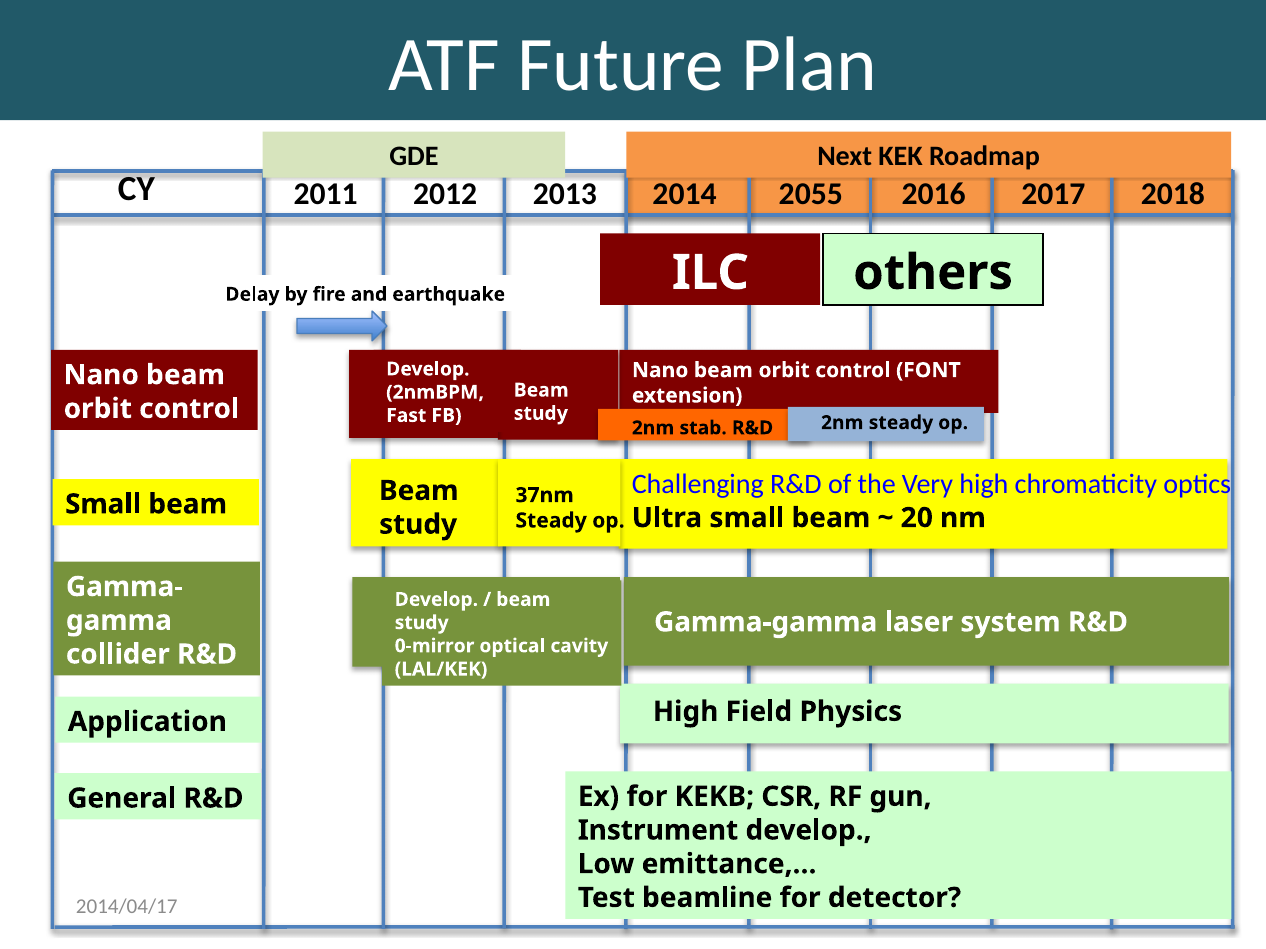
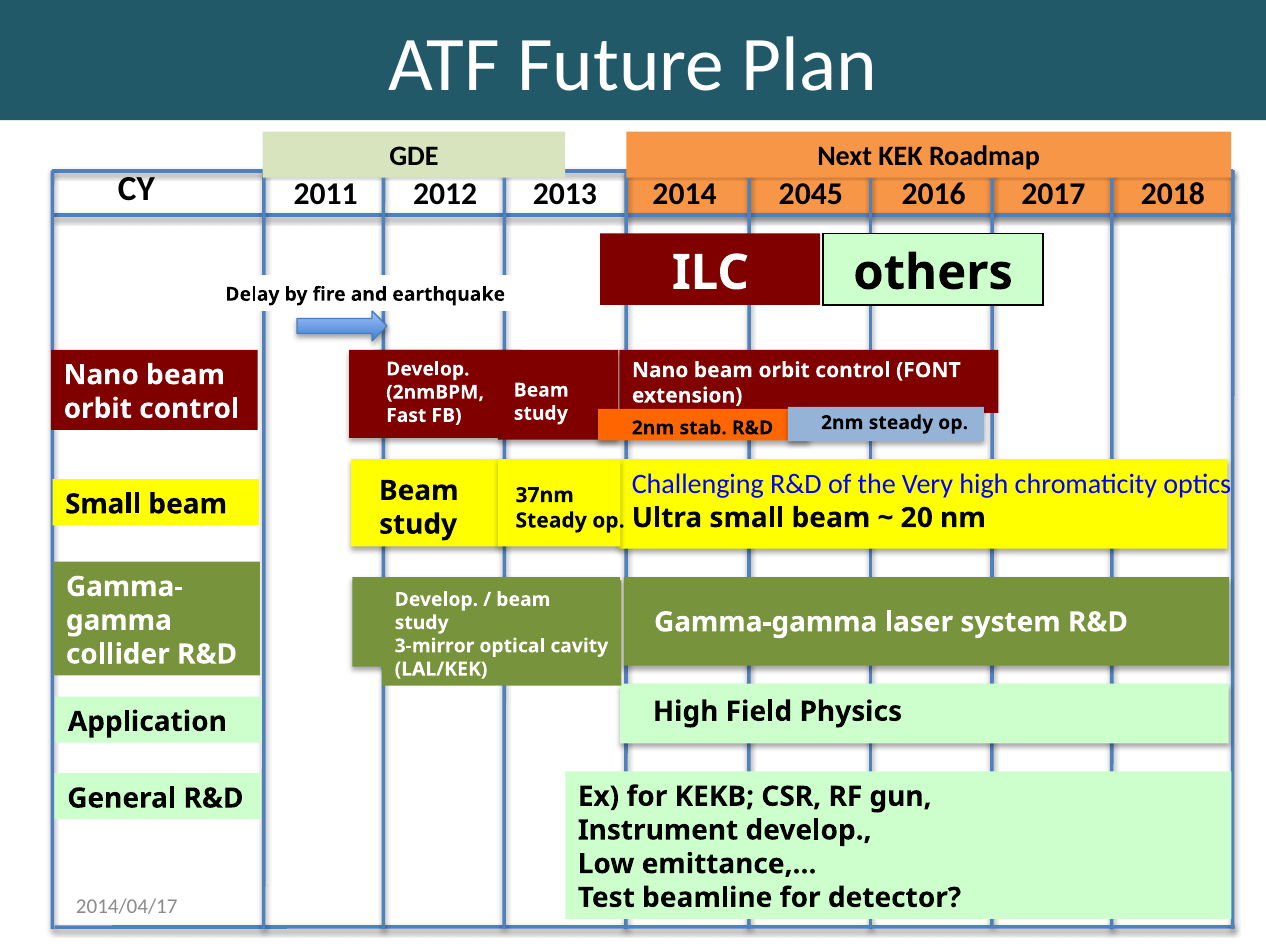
2055: 2055 -> 2045 (811, 195)
0-mirror: 0-mirror -> 3-mirror (435, 646)
